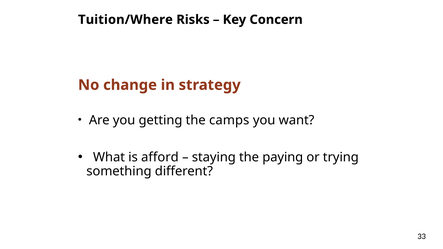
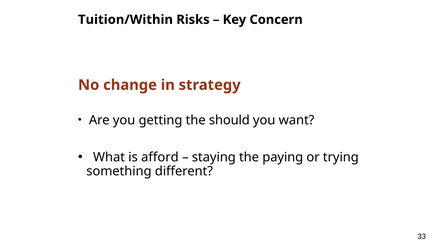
Tuition/Where: Tuition/Where -> Tuition/Within (126, 20)
camps: camps -> should (229, 120)
